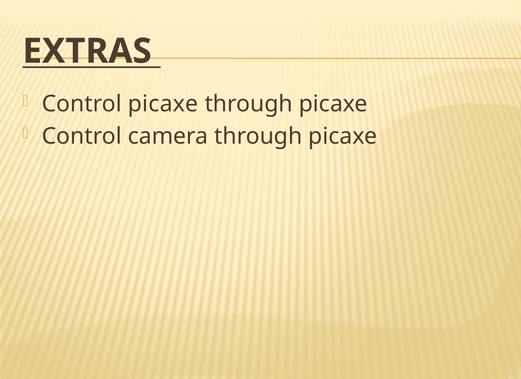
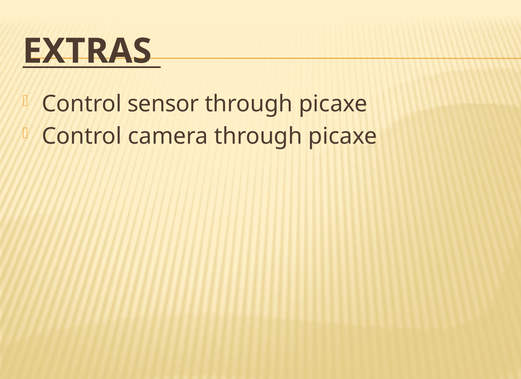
Control picaxe: picaxe -> sensor (163, 104)
